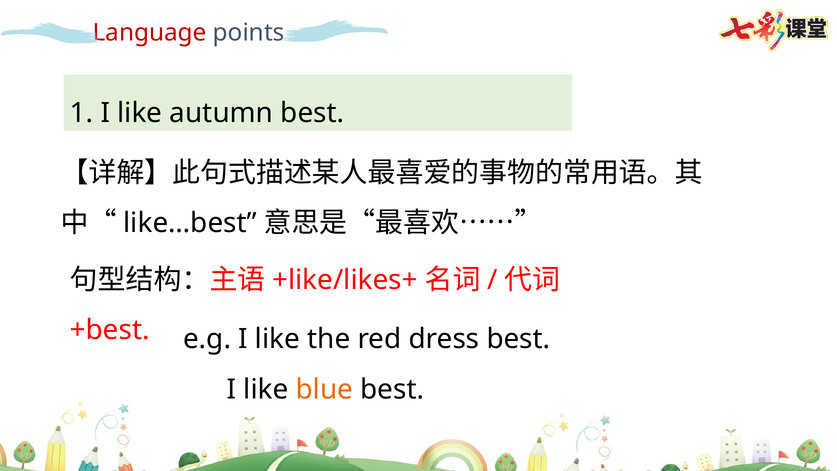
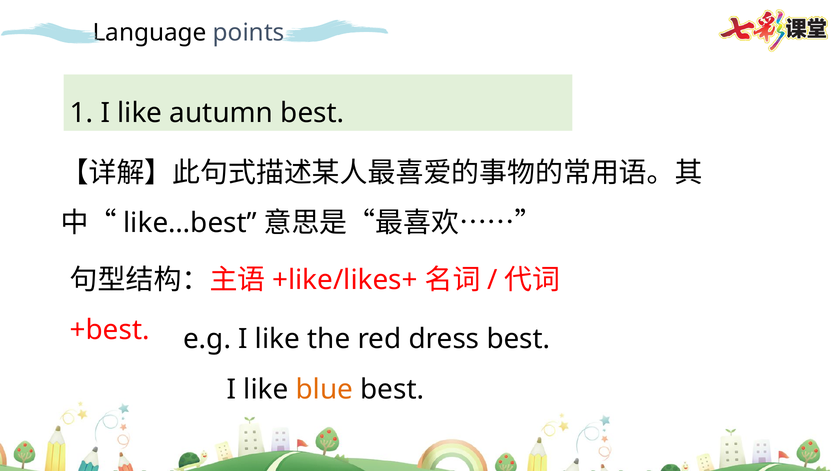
Language colour: red -> black (150, 33)
